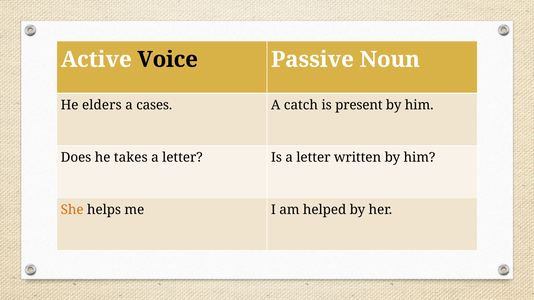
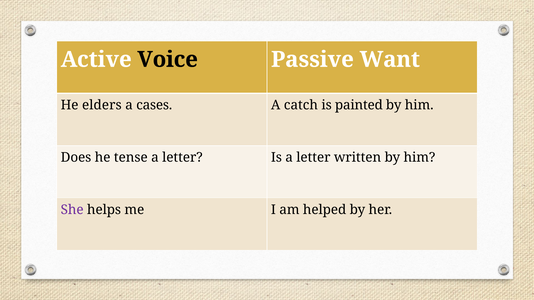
Noun: Noun -> Want (390, 60)
present: present -> painted (359, 105)
takes: takes -> tense (131, 158)
She colour: orange -> purple (72, 210)
